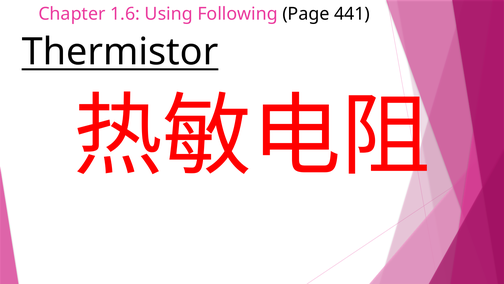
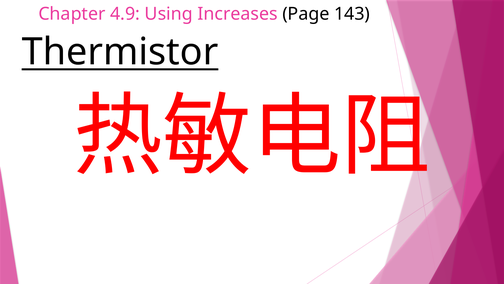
1.6: 1.6 -> 4.9 (125, 14)
Following: Following -> Increases (238, 14)
441: 441 -> 143 (352, 14)
